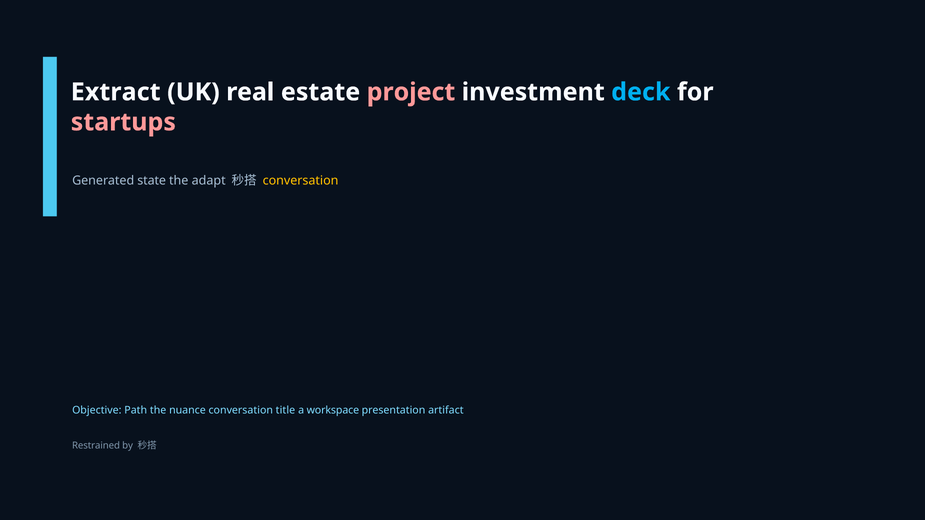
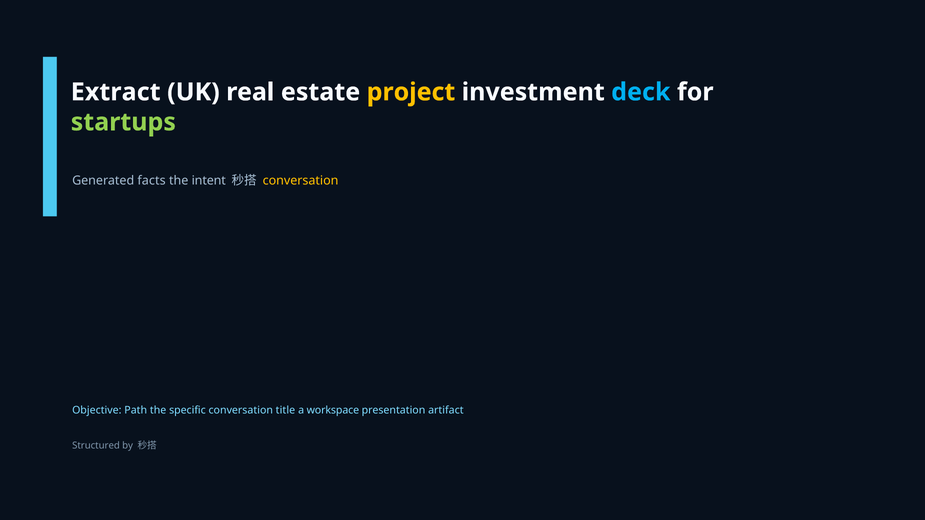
project colour: pink -> yellow (411, 92)
startups colour: pink -> light green (123, 122)
state: state -> facts (152, 181)
adapt: adapt -> intent (209, 181)
nuance: nuance -> specific (187, 411)
Restrained: Restrained -> Structured (96, 446)
